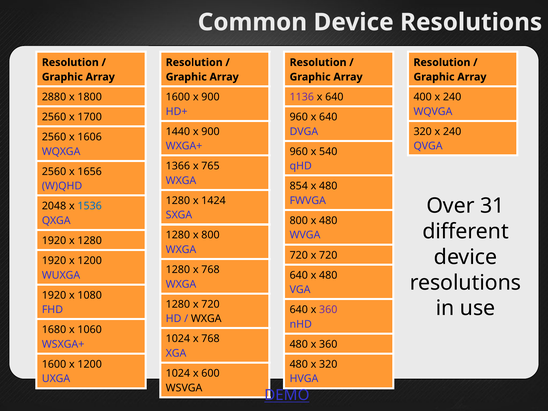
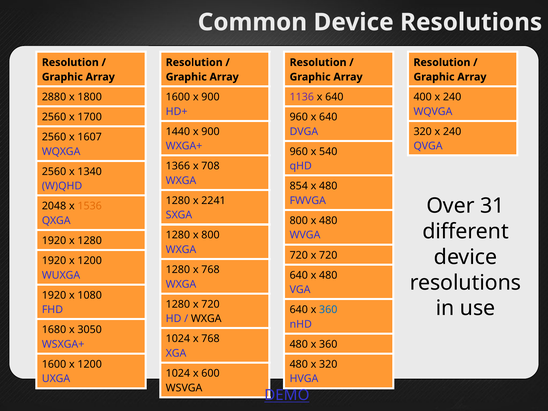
1606: 1606 -> 1607 (90, 137)
765: 765 -> 708 (210, 166)
1656: 1656 -> 1340 (90, 172)
1424: 1424 -> 2241 (214, 201)
1536 colour: blue -> orange (90, 206)
360 colour: purple -> blue (328, 310)
1060: 1060 -> 3050 (90, 330)
